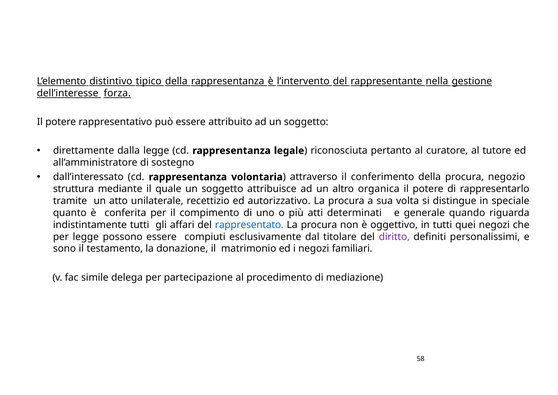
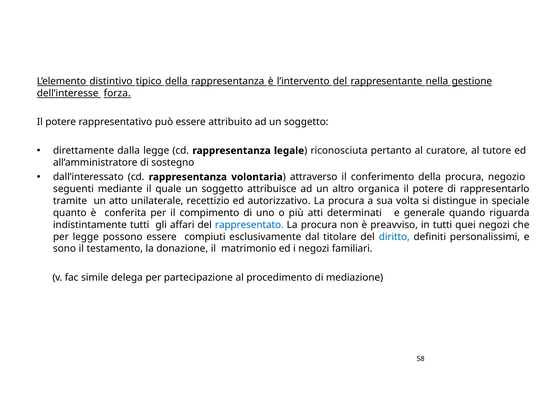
struttura: struttura -> seguenti (73, 189)
oggettivo: oggettivo -> preavviso (394, 224)
diritto colour: purple -> blue (394, 236)
